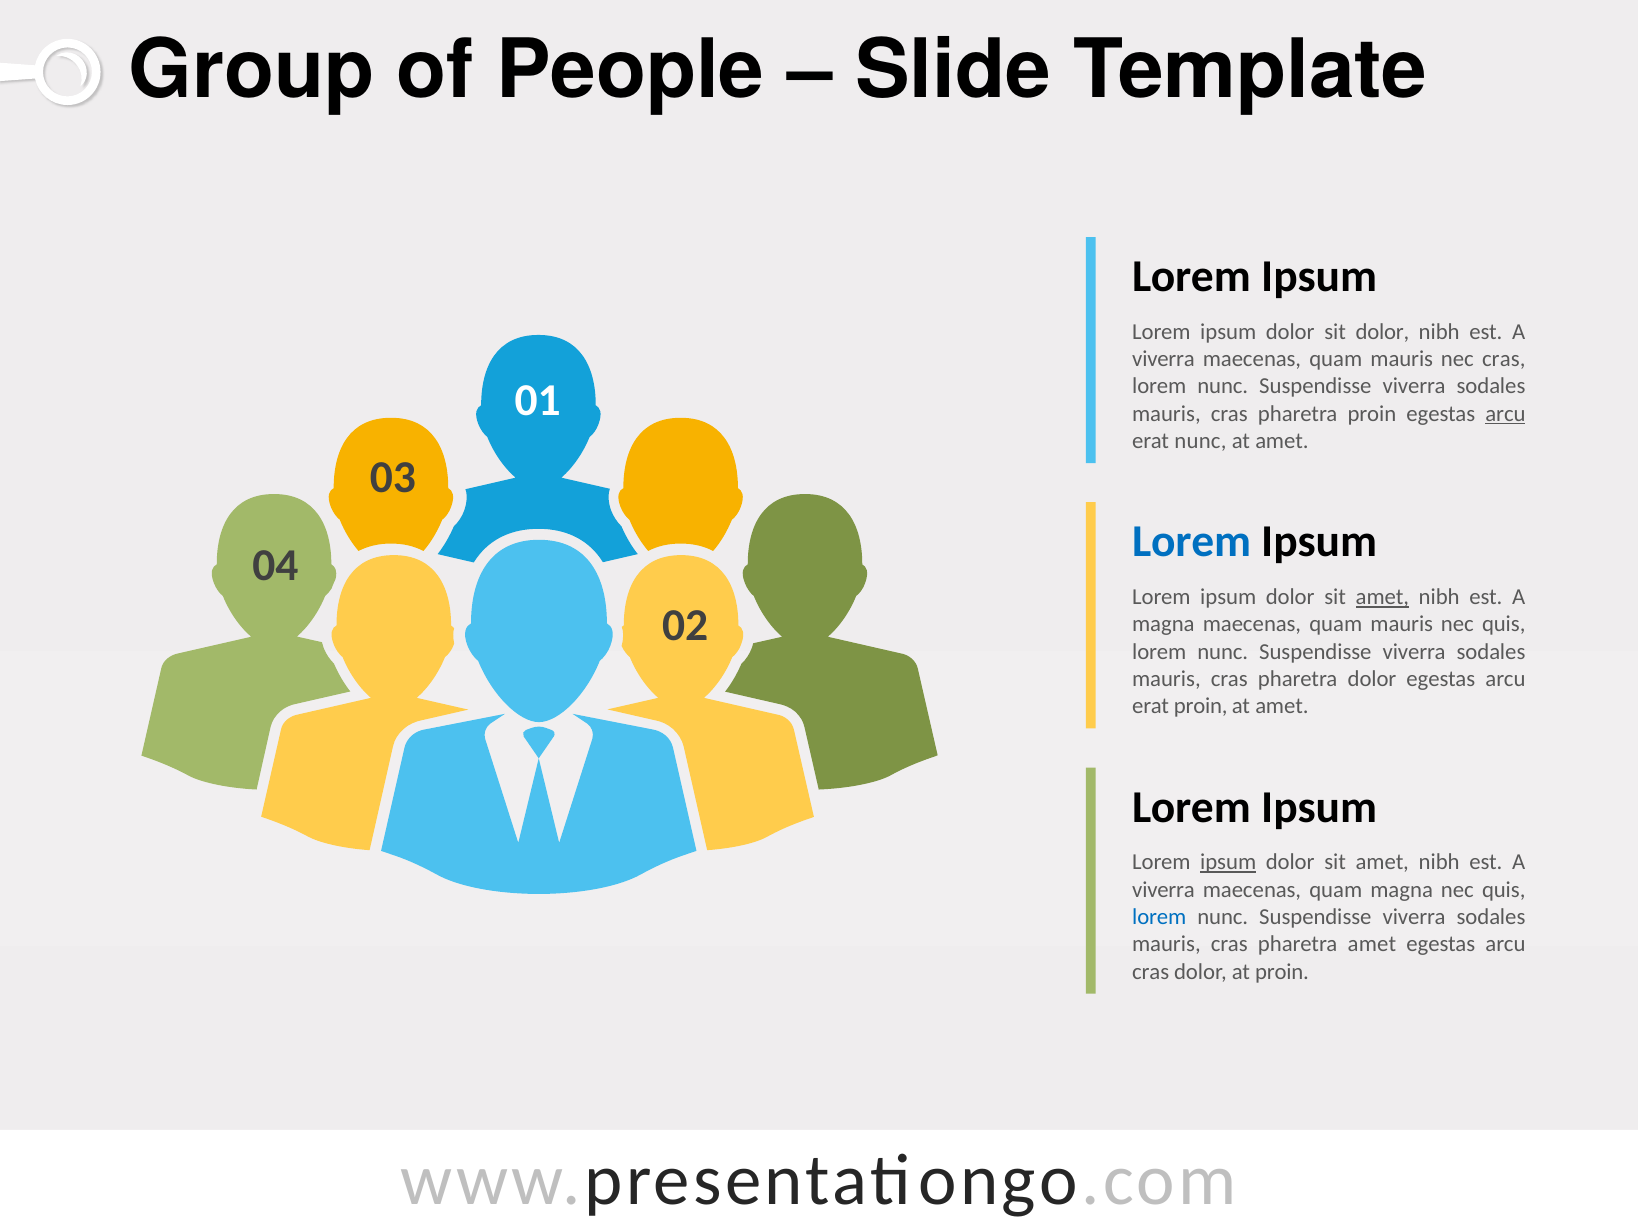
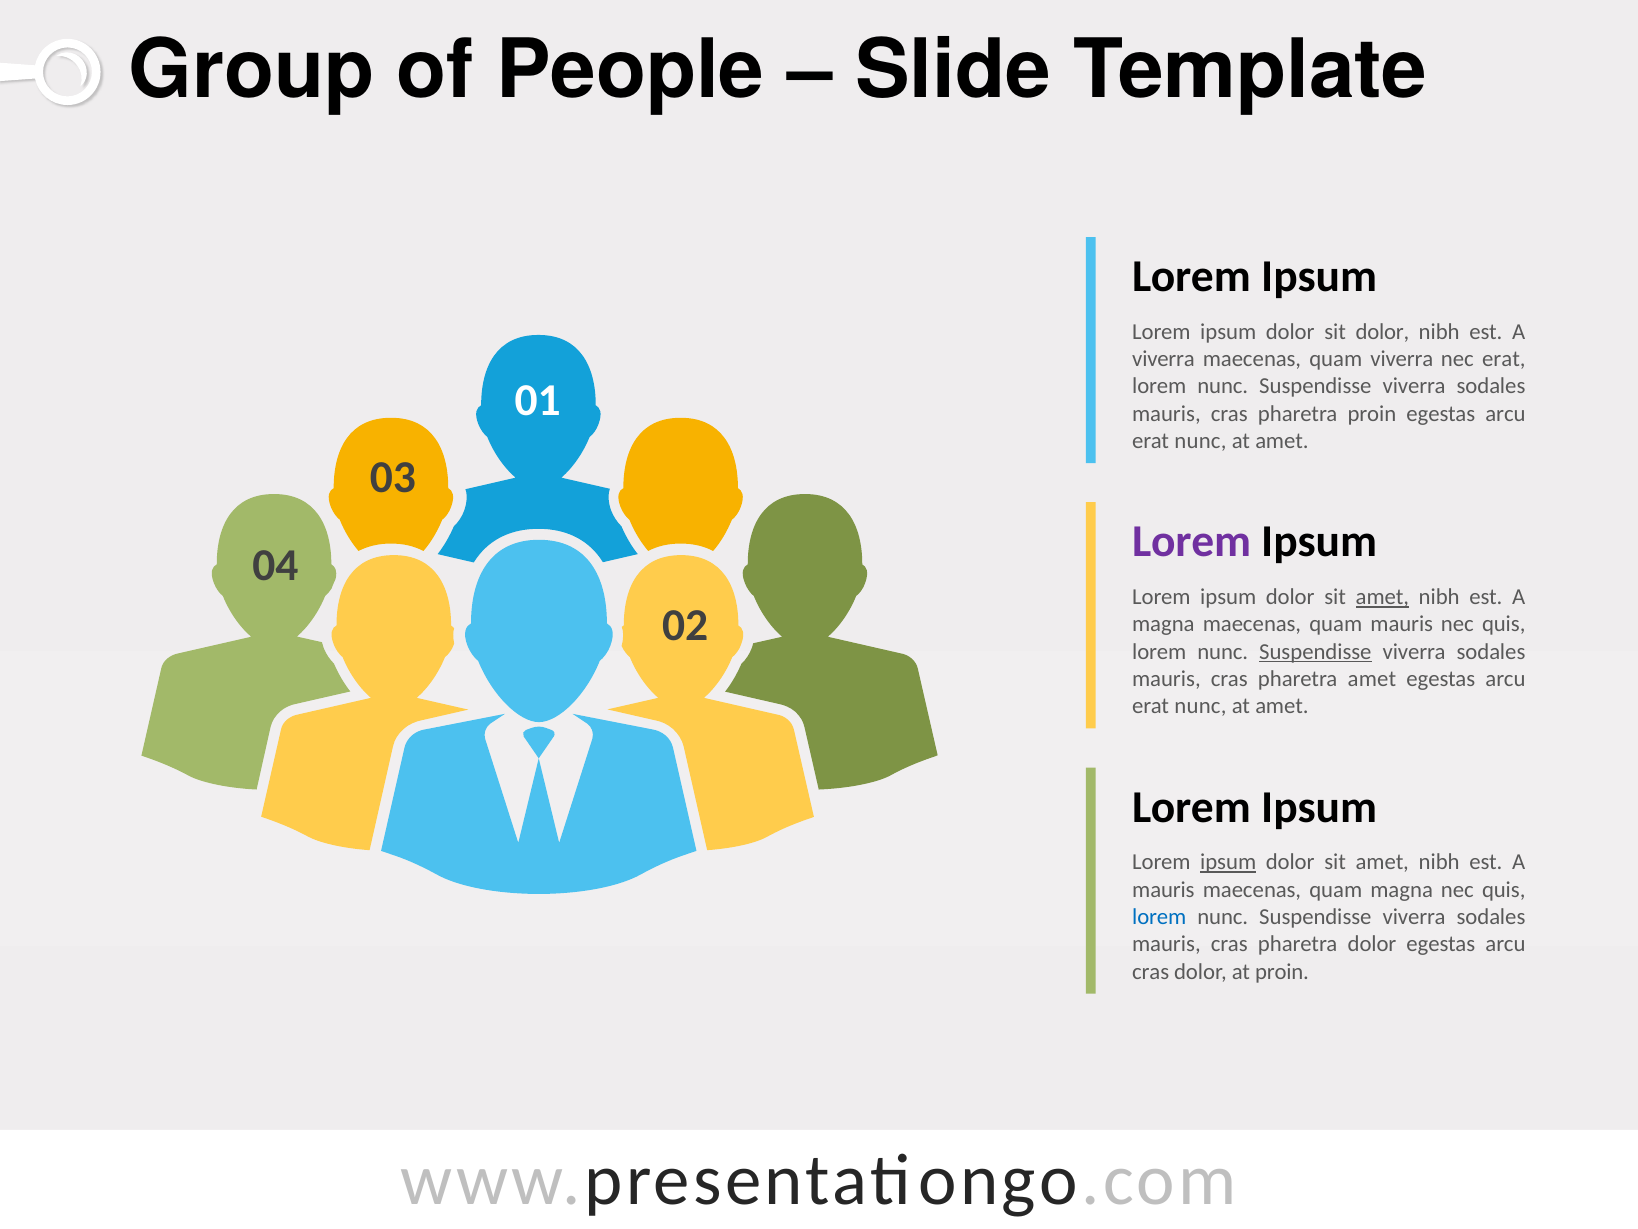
mauris: mauris -> viverra (1402, 359)
nec cras: cras -> erat (1504, 359)
arcu underline: present -> none (1505, 414)
Lorem colour: blue -> purple (1192, 542)
Suspendisse underline: none -> present (1315, 651)
pharetra dolor: dolor -> amet (1372, 679)
proin: proin -> nunc (1200, 706)
viverra: viverra -> mauris (1163, 889)
pharetra amet: amet -> dolor (1372, 944)
